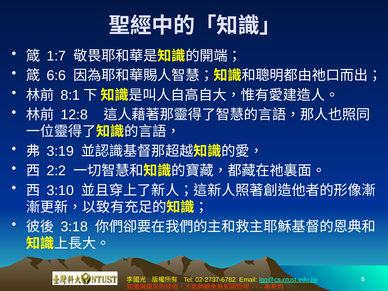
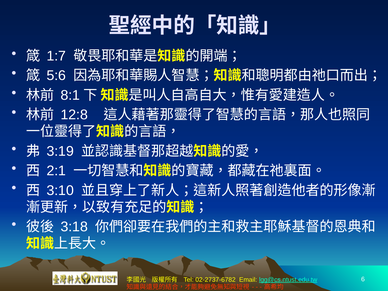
6:6: 6:6 -> 5:6 (56, 76)
2:2: 2:2 -> 2:1 (56, 171)
